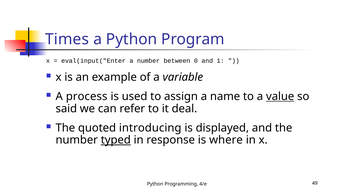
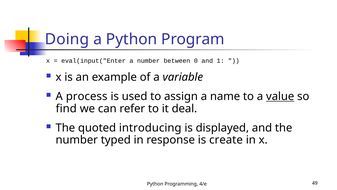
Times: Times -> Doing (67, 39)
said: said -> find (66, 108)
typed underline: present -> none (116, 140)
where: where -> create (226, 140)
